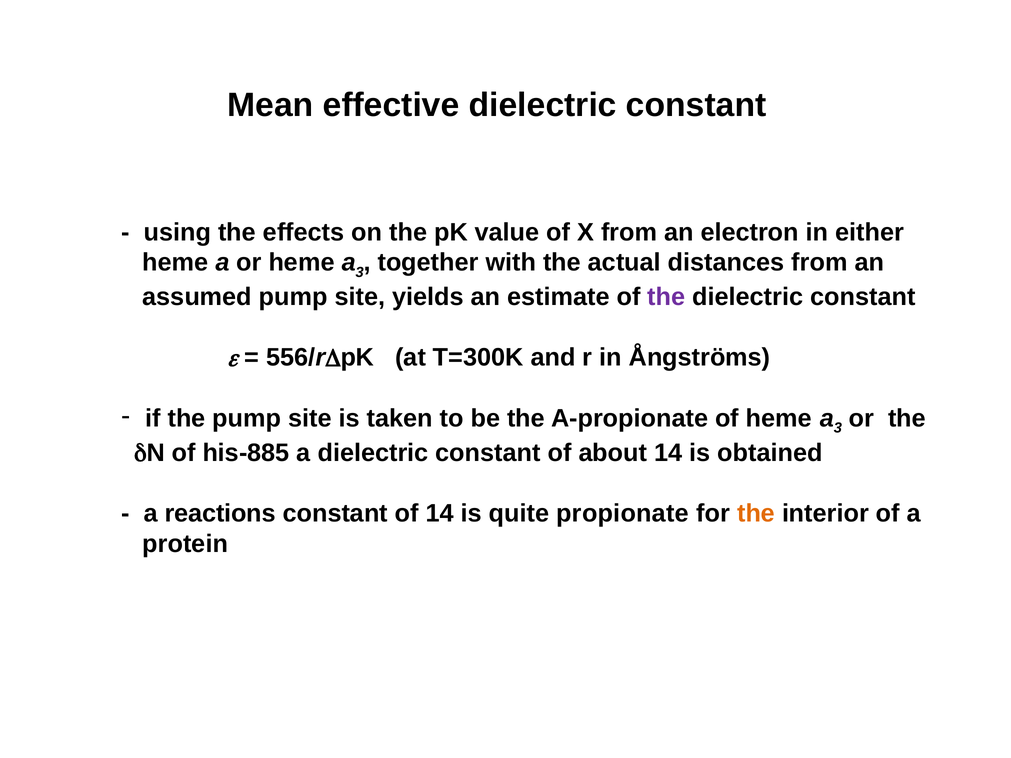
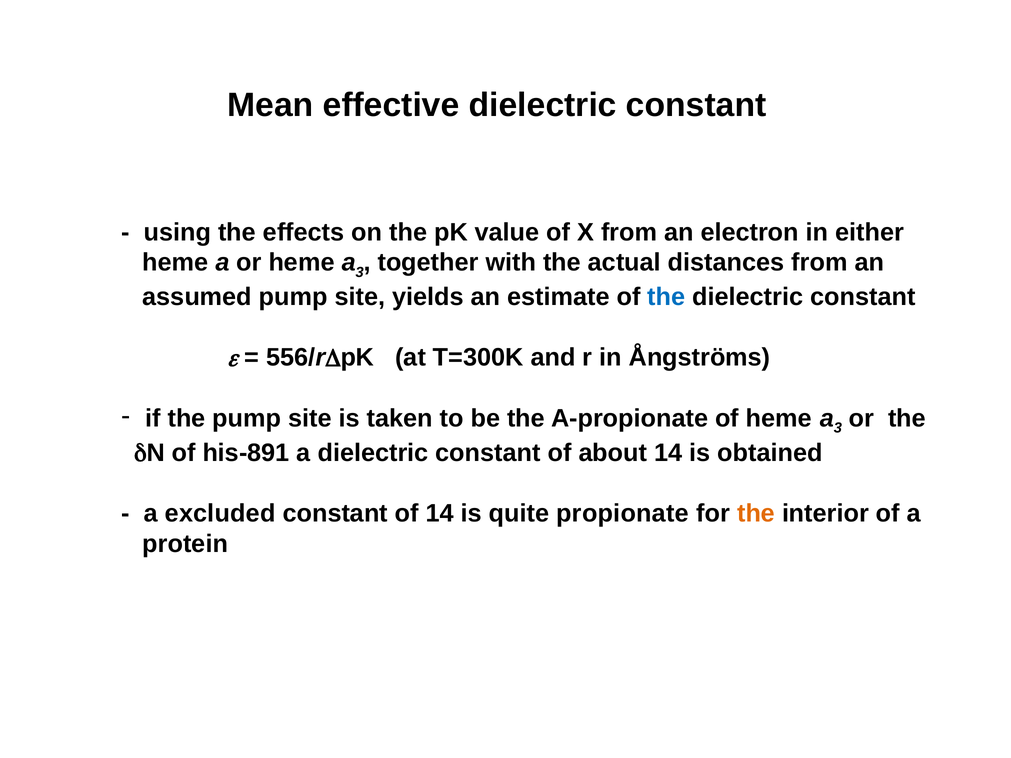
the colour: purple -> blue (666, 297)
his-885: his-885 -> his-891 (246, 453)
reactions: reactions -> excluded (220, 514)
